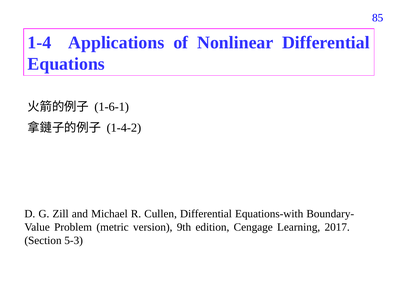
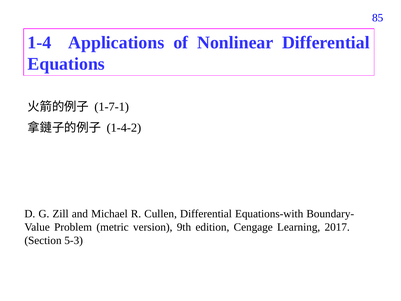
1-6-1: 1-6-1 -> 1-7-1 (112, 107)
